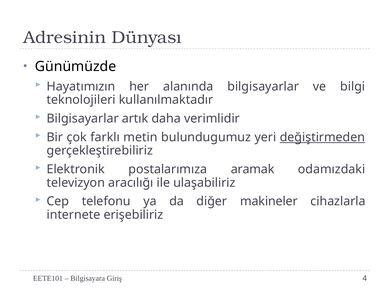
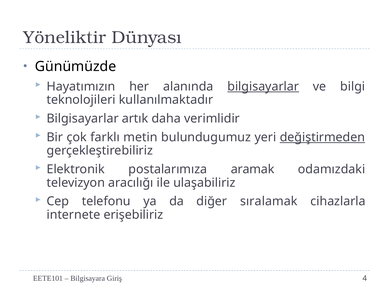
Adresinin: Adresinin -> Yöneliktir (65, 37)
bilgisayarlar underline: none -> present (263, 86)
makineler: makineler -> sıralamak (269, 201)
